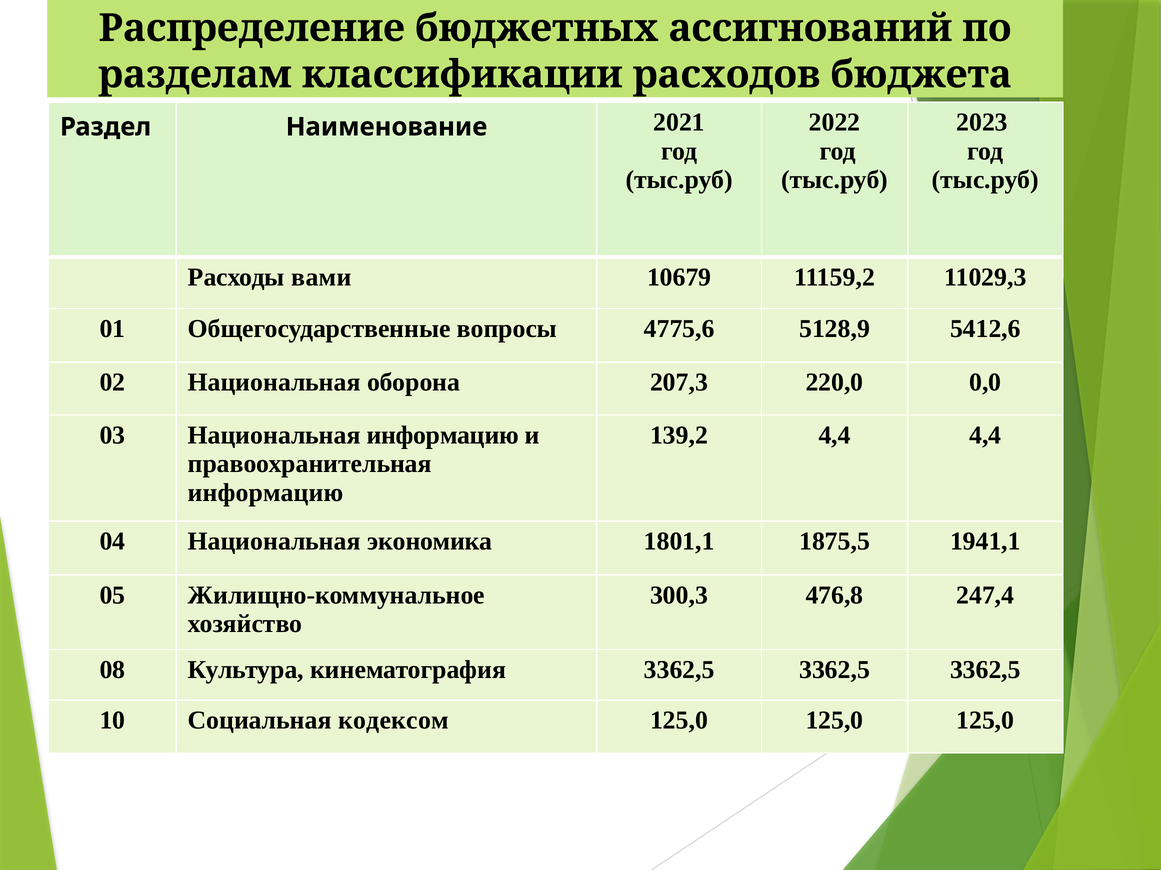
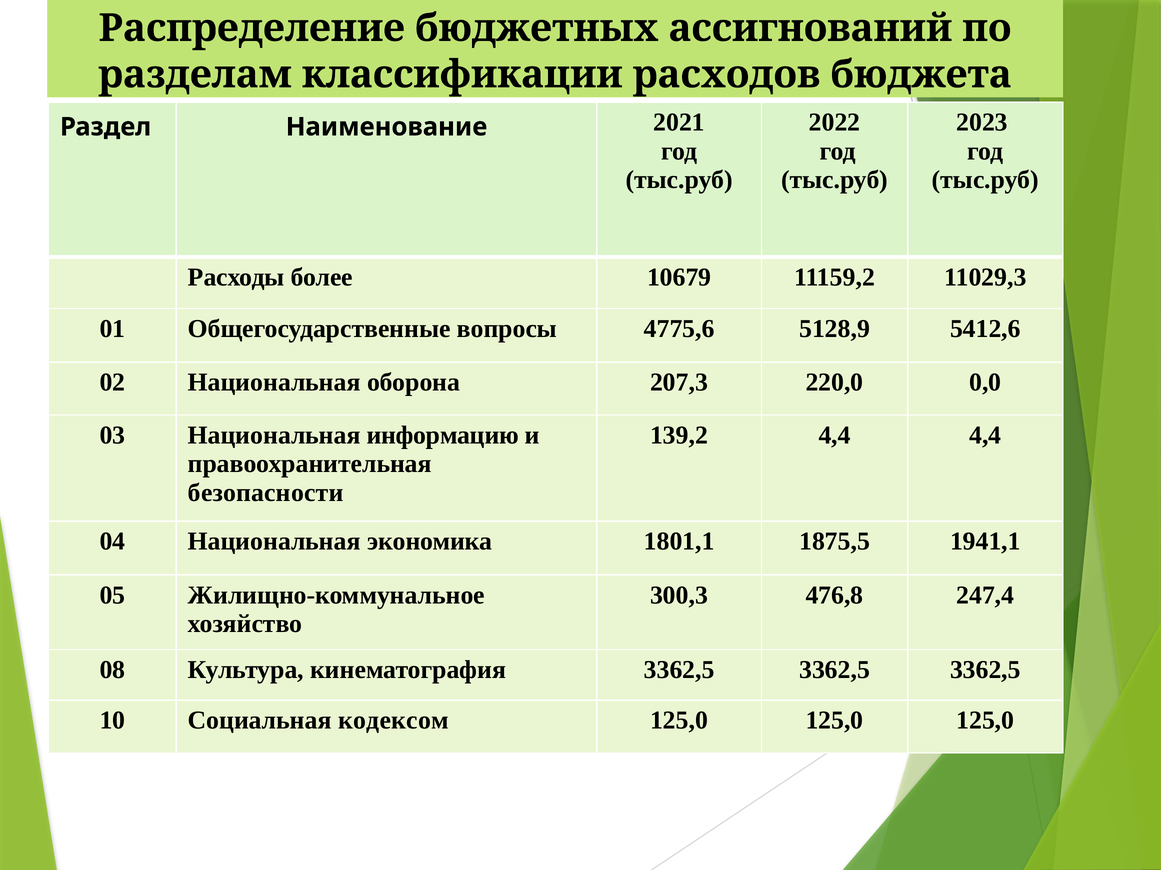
вами: вами -> более (322, 277)
информацию: информацию -> безопасности (266, 493)
